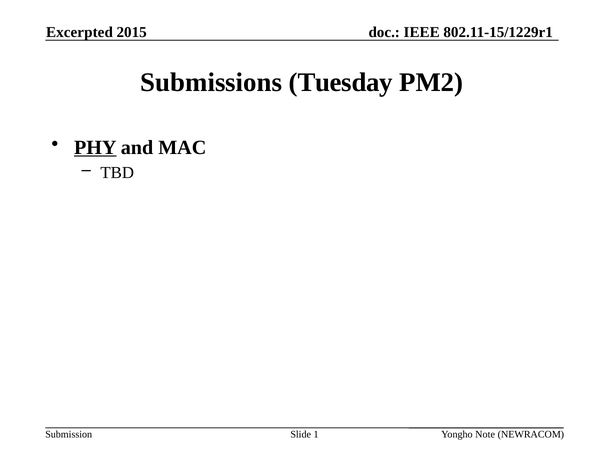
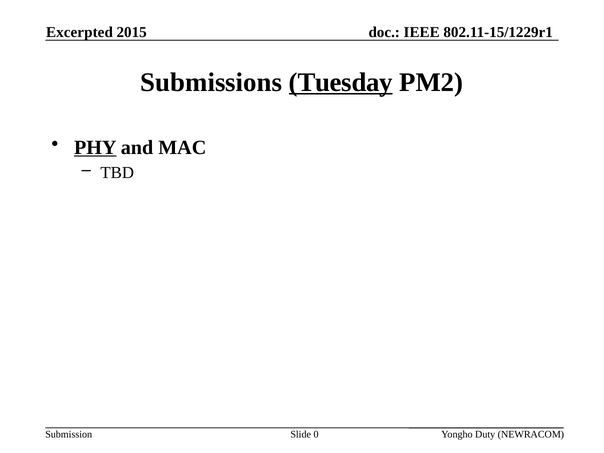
Tuesday underline: none -> present (341, 82)
1: 1 -> 0 (316, 434)
Note: Note -> Duty (485, 434)
